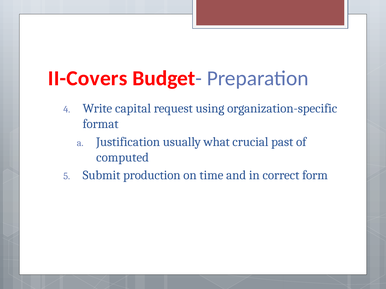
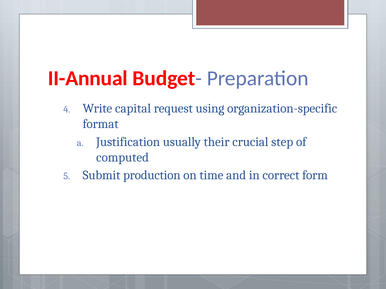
II-Covers: II-Covers -> II-Annual (88, 78)
what: what -> their (217, 142)
past: past -> step (282, 142)
